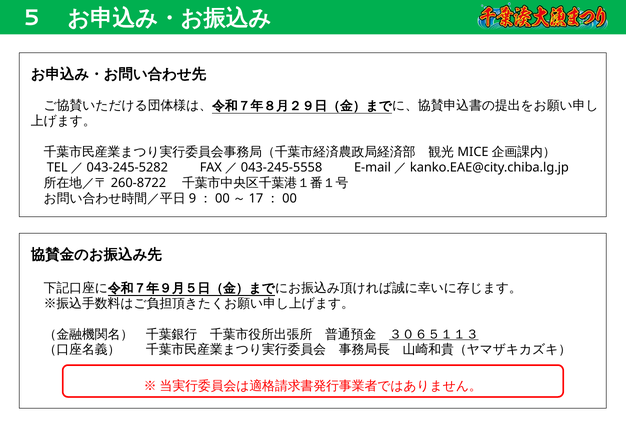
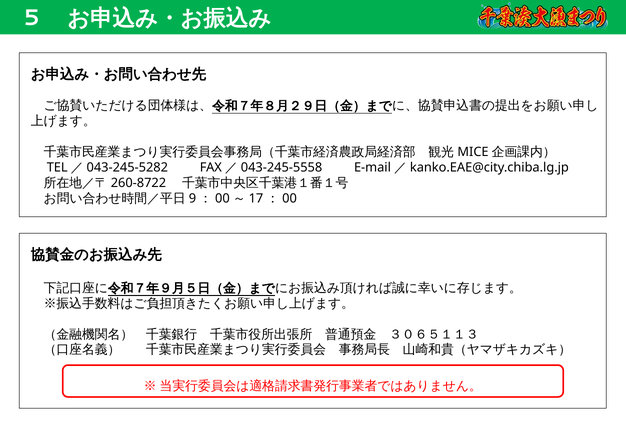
３０６５１１３ underline: present -> none (434, 334)
